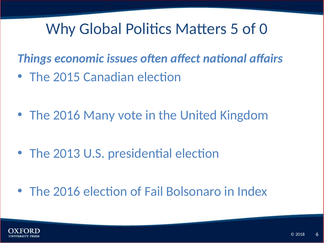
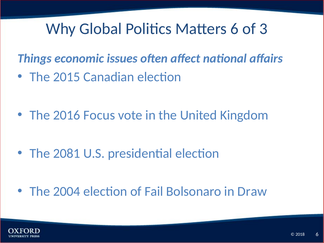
Matters 5: 5 -> 6 (234, 29)
0: 0 -> 3 (263, 29)
Many: Many -> Focus (99, 115)
2013: 2013 -> 2081 (67, 153)
2016: 2016 -> 2004 (67, 191)
Index: Index -> Draw (252, 191)
